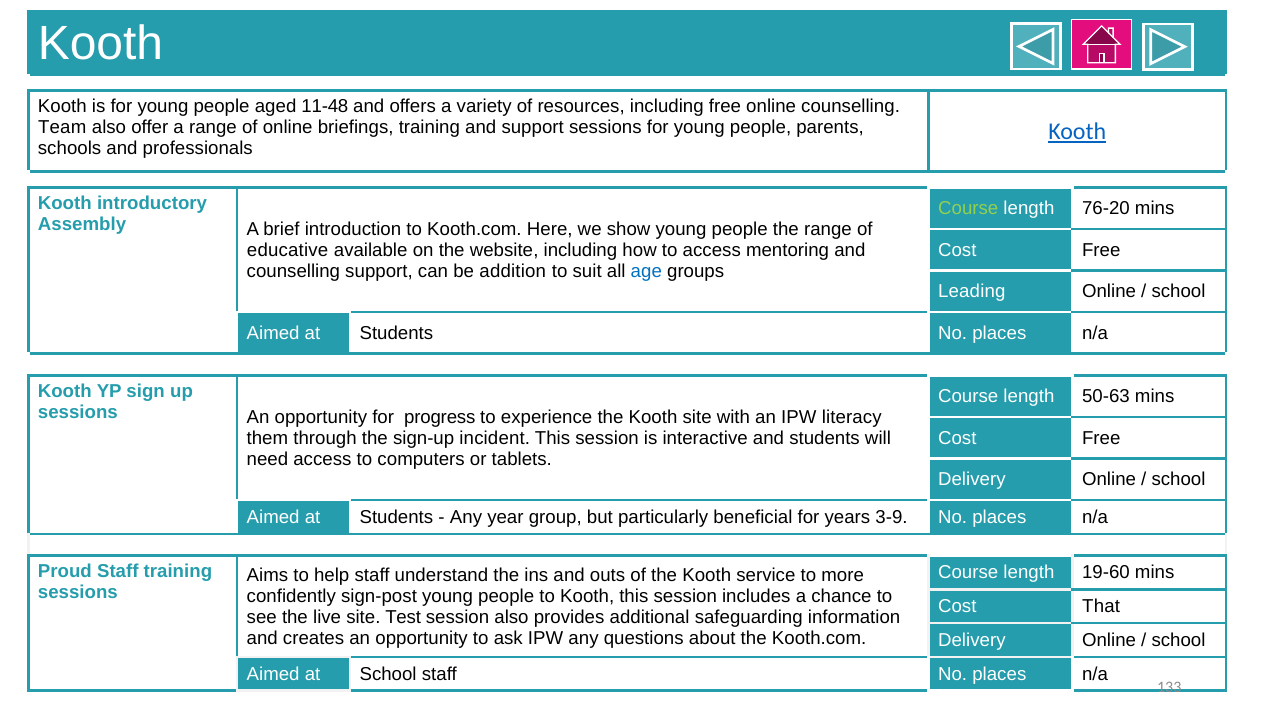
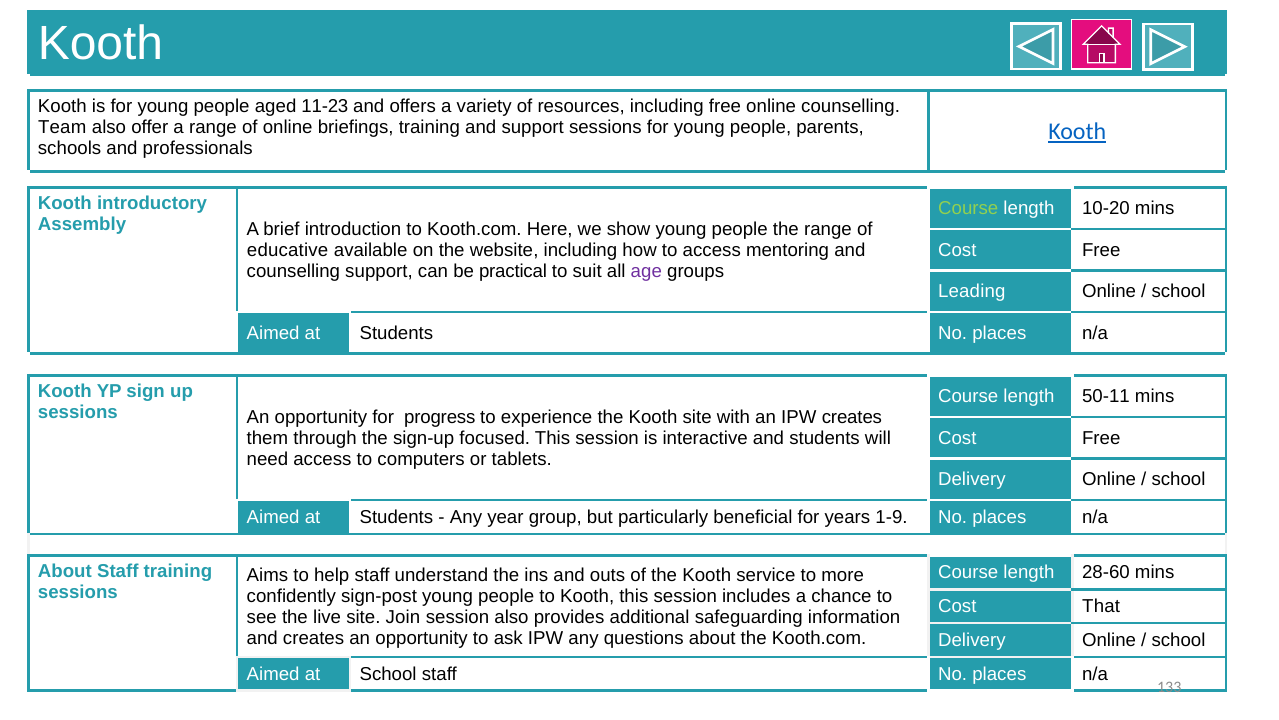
11-48: 11-48 -> 11-23 (325, 106)
76-20: 76-20 -> 10-20 (1106, 208)
addition: addition -> practical (513, 271)
age colour: blue -> purple (646, 271)
50-63: 50-63 -> 50-11 (1106, 396)
IPW literacy: literacy -> creates (852, 417)
incident: incident -> focused (495, 438)
3-9: 3-9 -> 1-9 (892, 517)
Proud: Proud -> About (65, 571)
19-60: 19-60 -> 28-60 (1106, 572)
Test: Test -> Join (403, 617)
